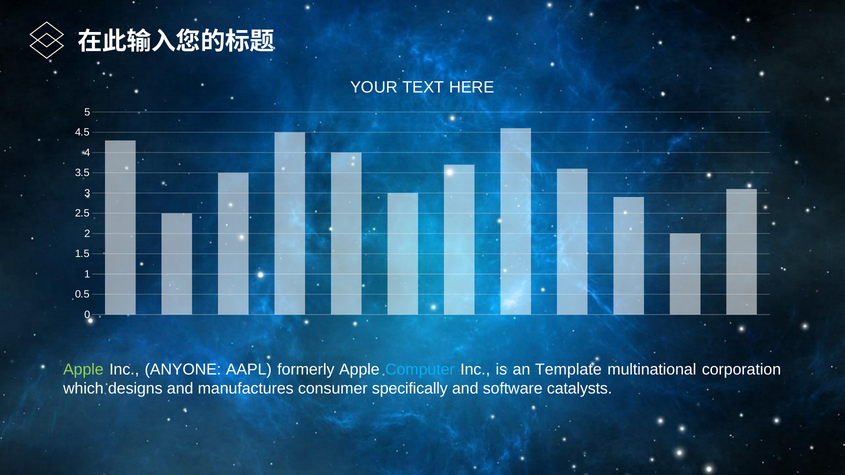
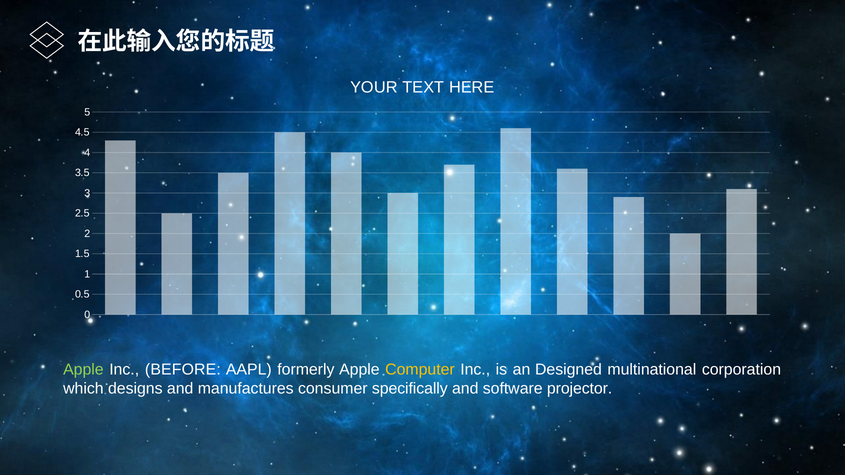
ANYONE: ANYONE -> BEFORE (183, 370)
Computer colour: light blue -> yellow (420, 370)
Template: Template -> Designed (568, 370)
catalysts: catalysts -> projector (580, 389)
